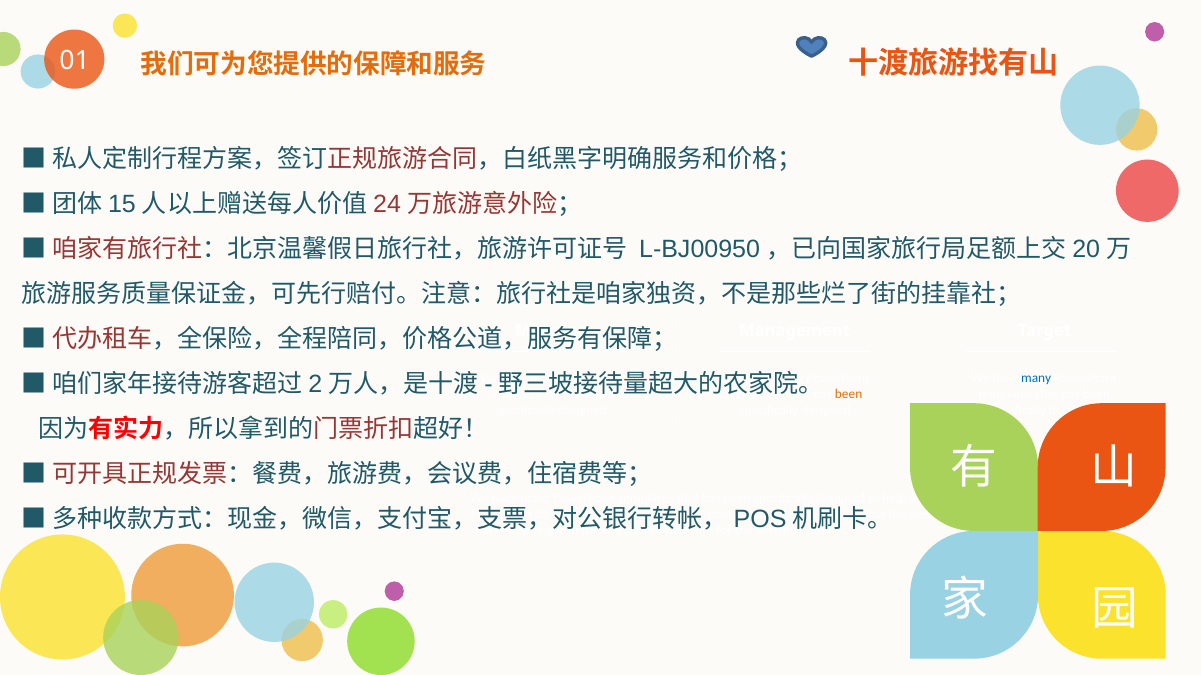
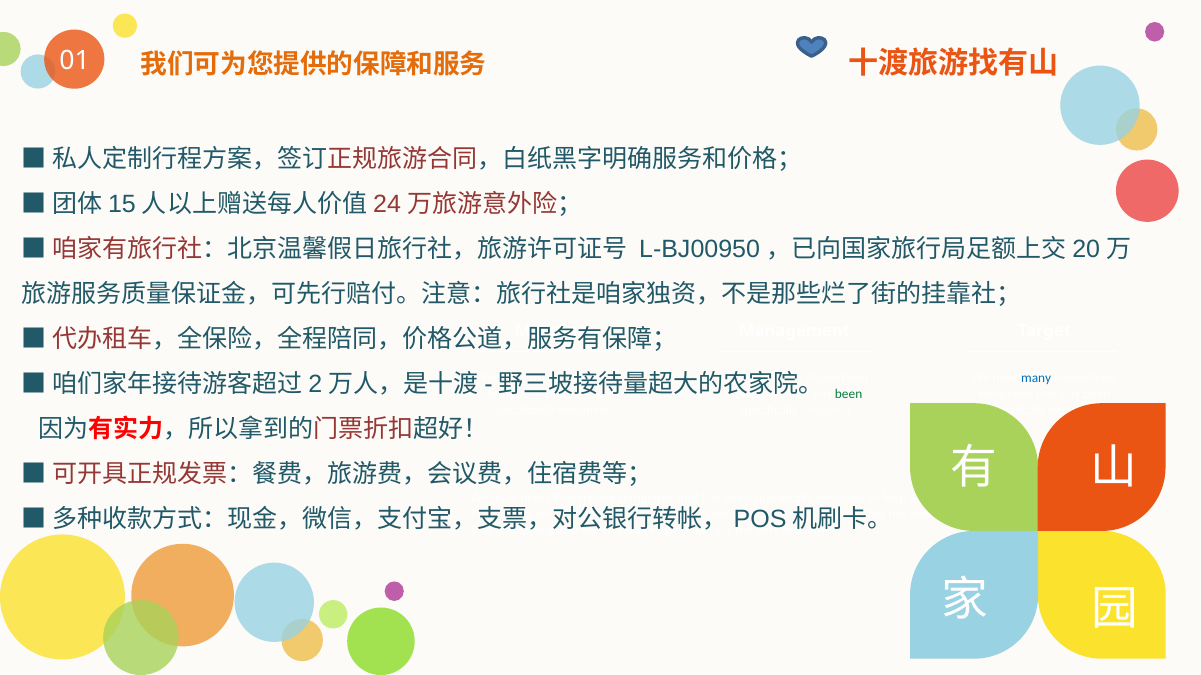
been colour: orange -> green (849, 394)
